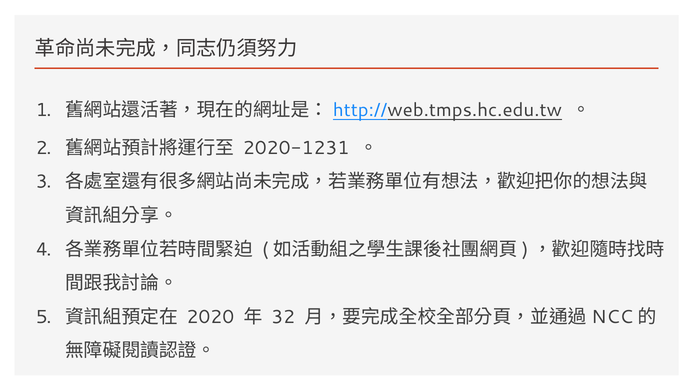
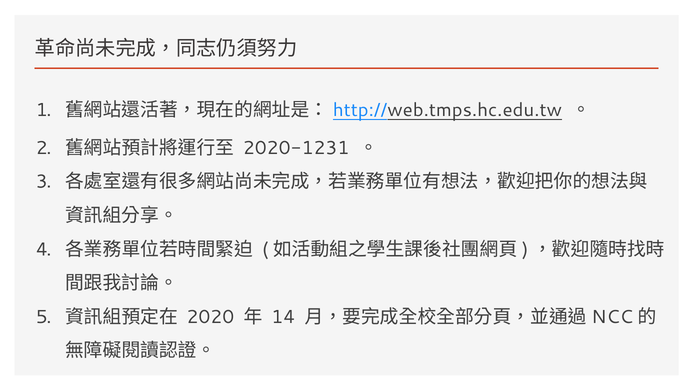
32: 32 -> 14 (283, 317)
